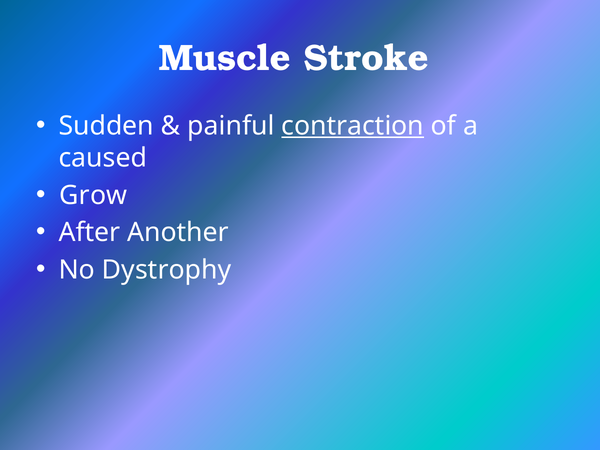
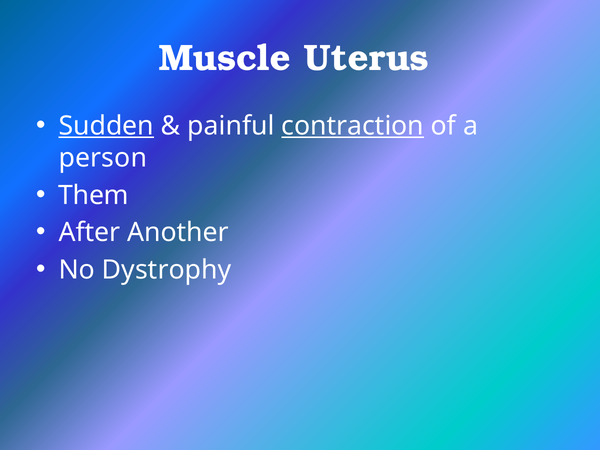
Stroke: Stroke -> Uterus (366, 58)
Sudden underline: none -> present (106, 126)
caused: caused -> person (103, 158)
Grow: Grow -> Them (93, 195)
